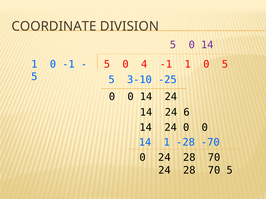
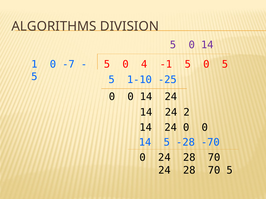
COORDINATE: COORDINATE -> ALGORITHMS (54, 26)
0 -1: -1 -> -7 (69, 64)
-1 1: 1 -> 5 (188, 64)
3-10: 3-10 -> 1-10 (140, 80)
6: 6 -> 2 (187, 113)
1: 1 -> 5 (167, 143)
